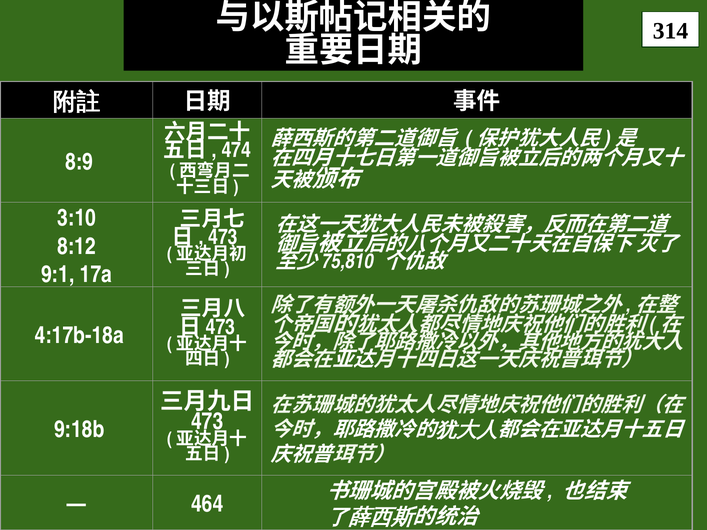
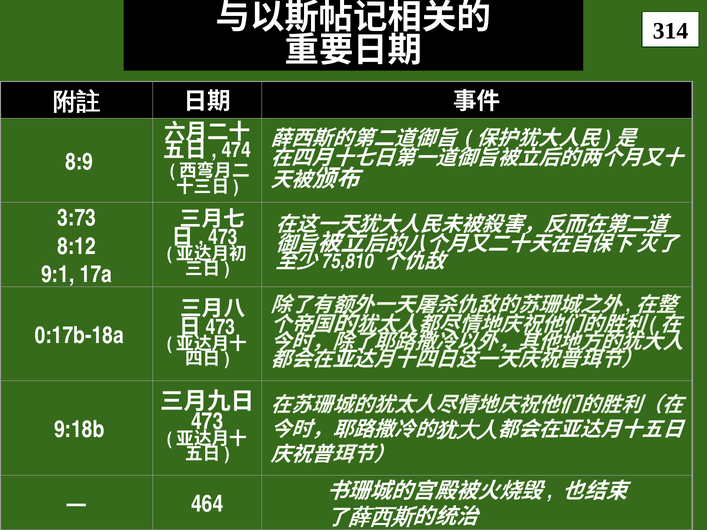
3:10: 3:10 -> 3:73 (77, 218)
4:17b-18a: 4:17b-18a -> 0:17b-18a (79, 336)
